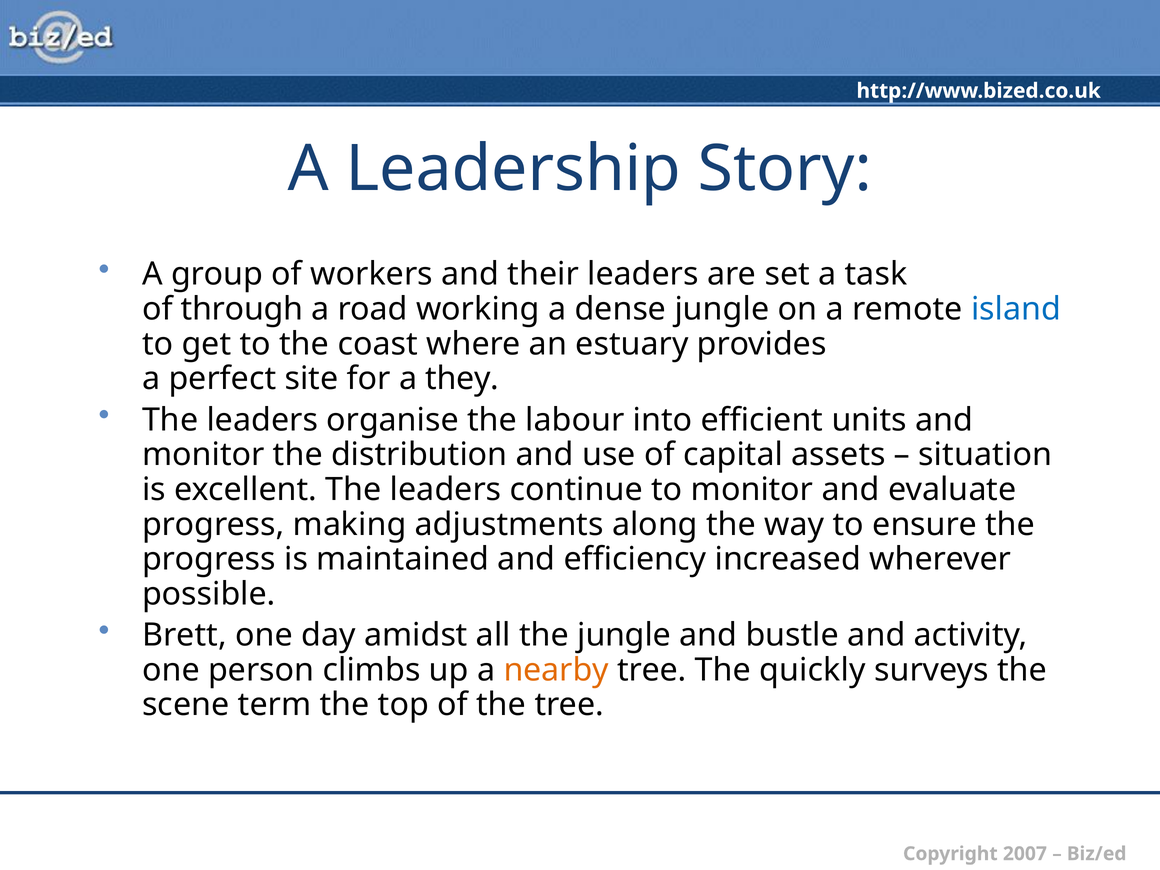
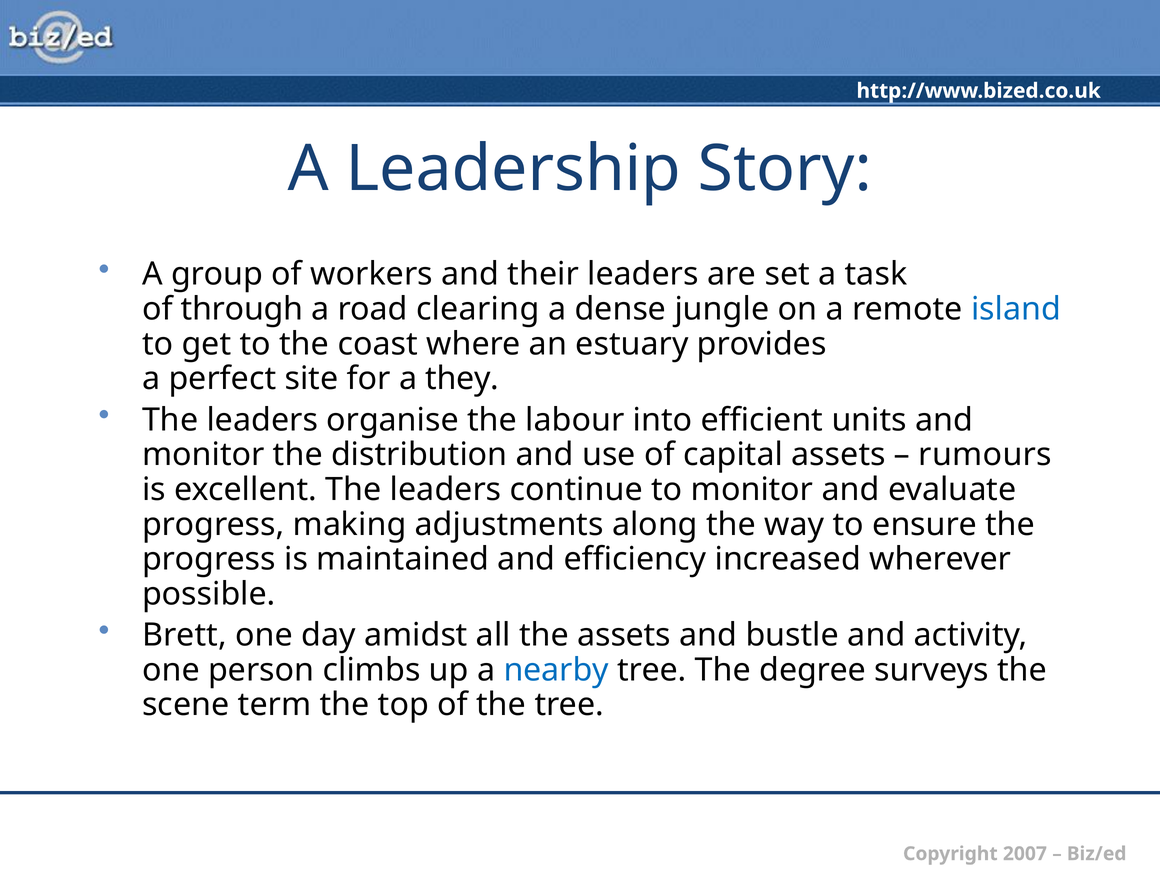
working: working -> clearing (478, 309)
situation: situation -> rumours (985, 455)
the jungle: jungle -> assets (624, 635)
nearby colour: orange -> blue (556, 670)
quickly: quickly -> degree (813, 670)
